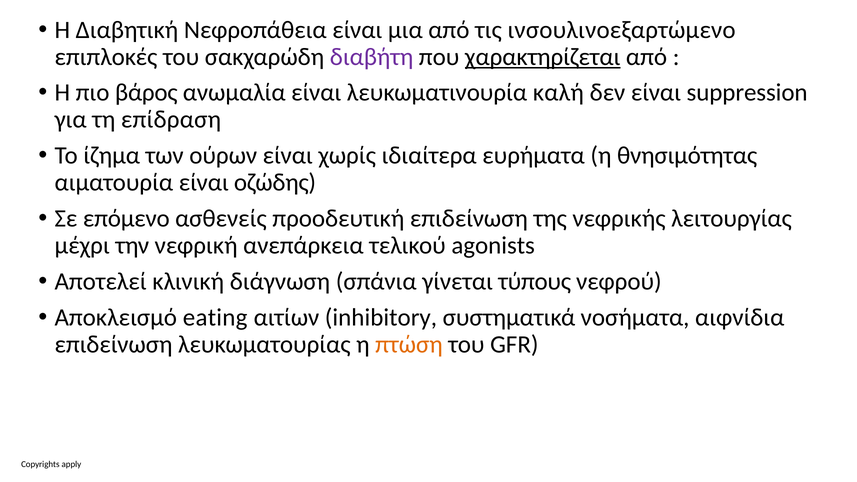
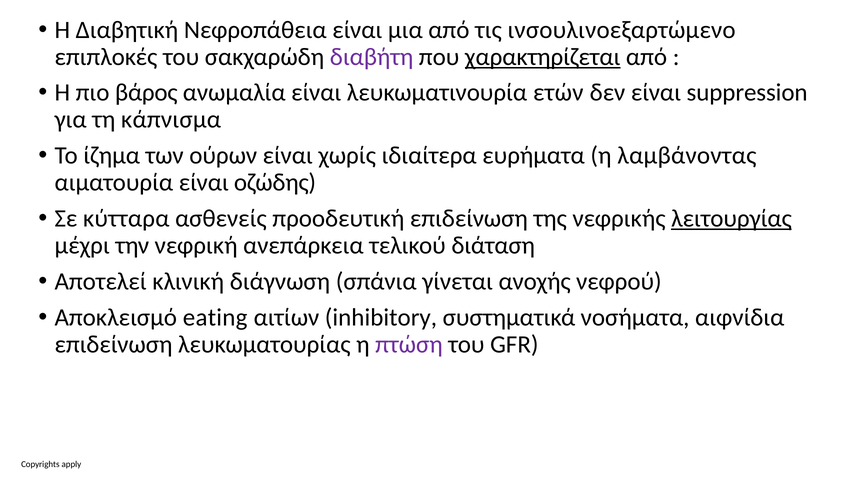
καλή: καλή -> ετών (558, 93)
επίδραση: επίδραση -> κάπνισμα (171, 120)
θνησιμότητας: θνησιμότητας -> λαμβάνοντας (687, 156)
επόμενο: επόμενο -> κύτταρα (126, 219)
λειτουργίας underline: none -> present (731, 219)
agonists: agonists -> διάταση (493, 246)
τύπους: τύπους -> ανοχής (535, 282)
πτώση colour: orange -> purple (409, 344)
